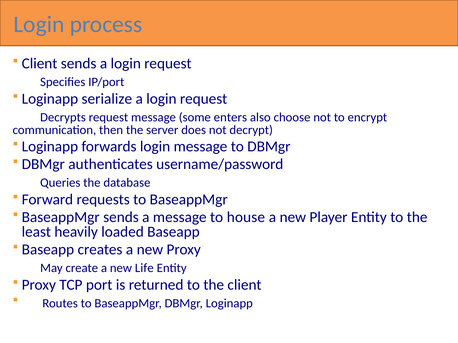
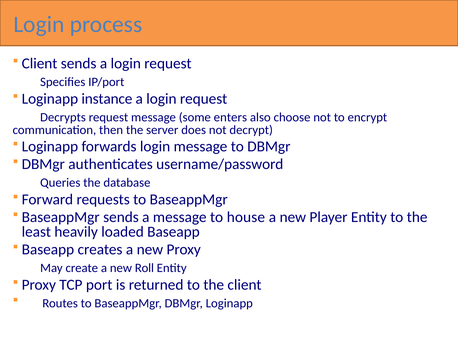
serialize: serialize -> instance (107, 99)
Life: Life -> Roll (144, 268)
